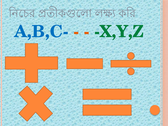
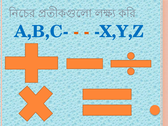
X,Y,Z colour: green -> blue (119, 32)
